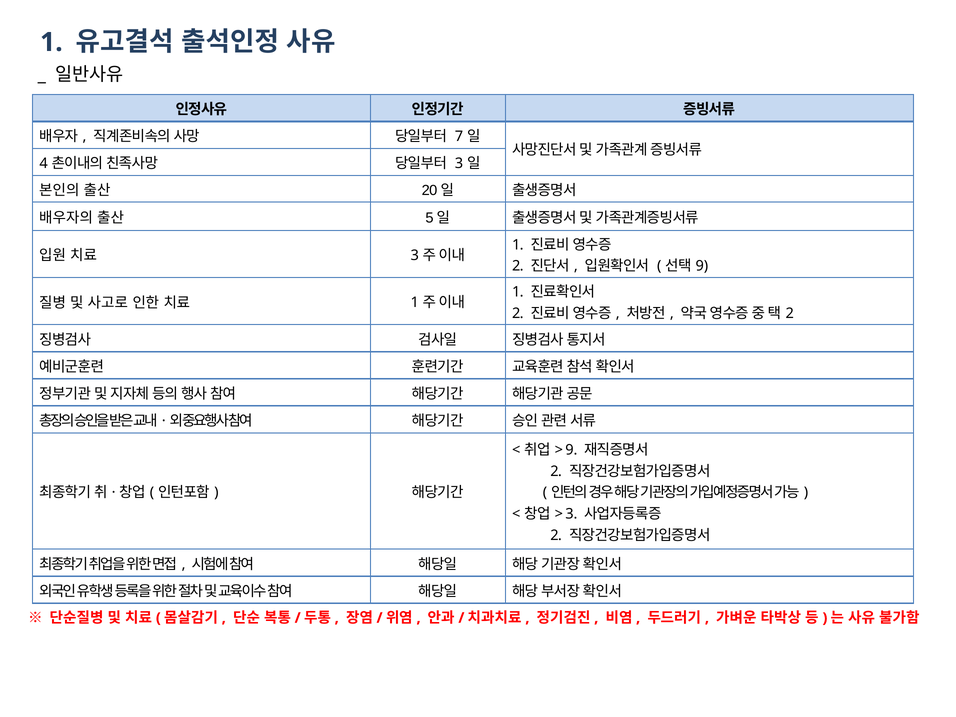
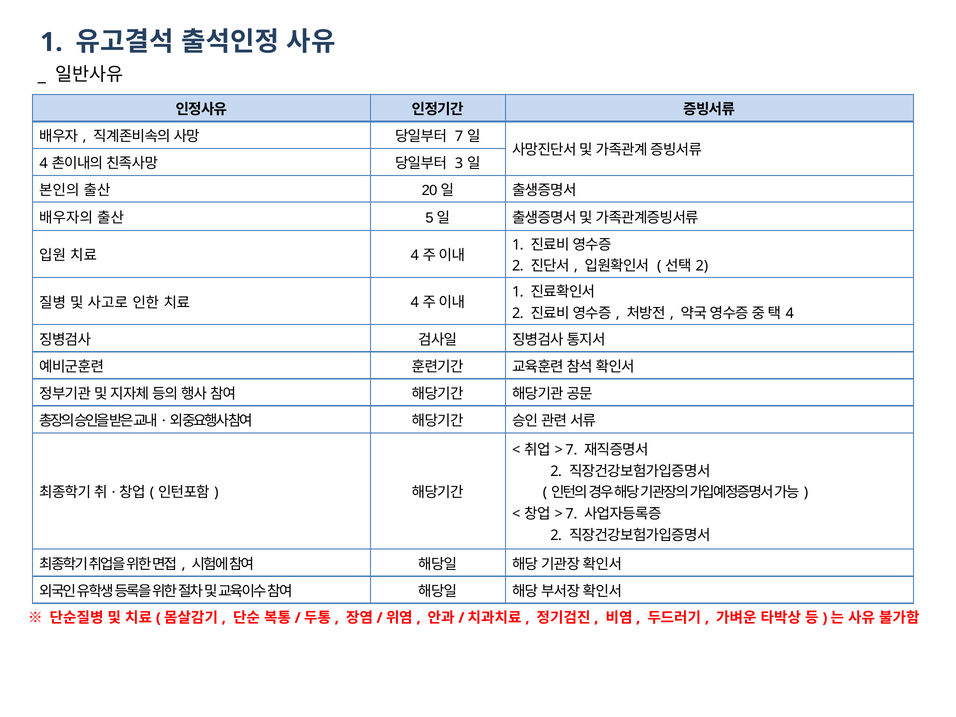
3: 3 -> 4 (415, 255)
9: 9 -> 2 (702, 266)
1: 1 -> 4 (415, 303)
2: 2 -> 4 (790, 313)
9: 9 -> 7 (571, 450)
3: 3 -> 7 (571, 514)
